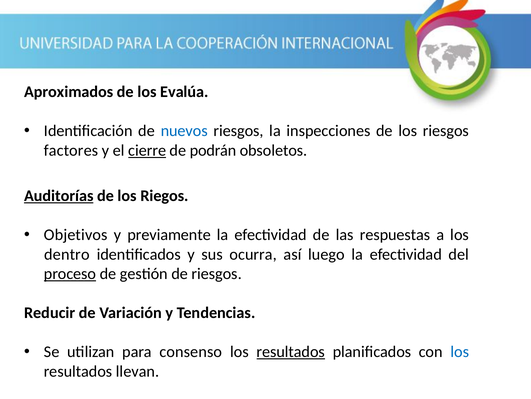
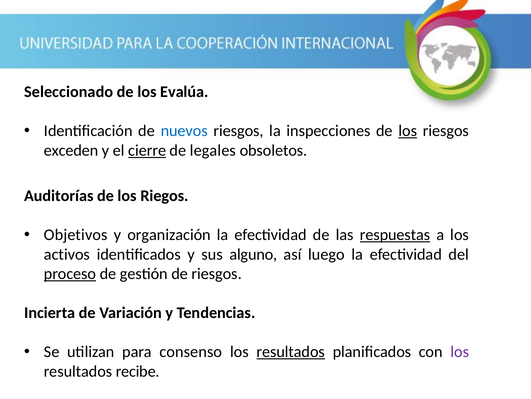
Aproximados: Aproximados -> Seleccionado (69, 92)
los underline: none -> present (408, 131)
factores: factores -> exceden (71, 150)
podrán: podrán -> legales (213, 150)
Auditorías underline: present -> none (59, 196)
previamente: previamente -> organización (169, 234)
respuestas underline: none -> present (395, 234)
dentro: dentro -> activos (67, 254)
ocurra: ocurra -> alguno (253, 254)
Reducir: Reducir -> Incierta (50, 312)
los colour: blue -> purple (460, 351)
llevan: llevan -> recibe (138, 371)
